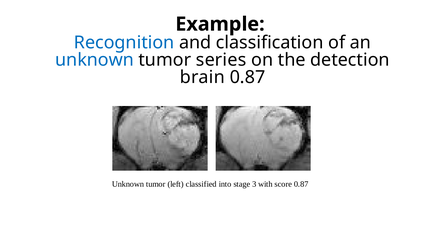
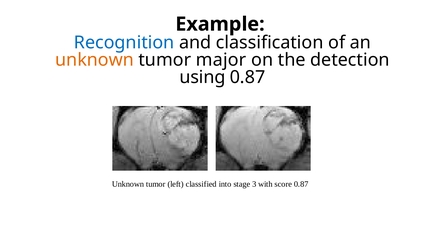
unknown colour: blue -> orange (95, 60)
series: series -> major (221, 60)
brain: brain -> using (203, 78)
